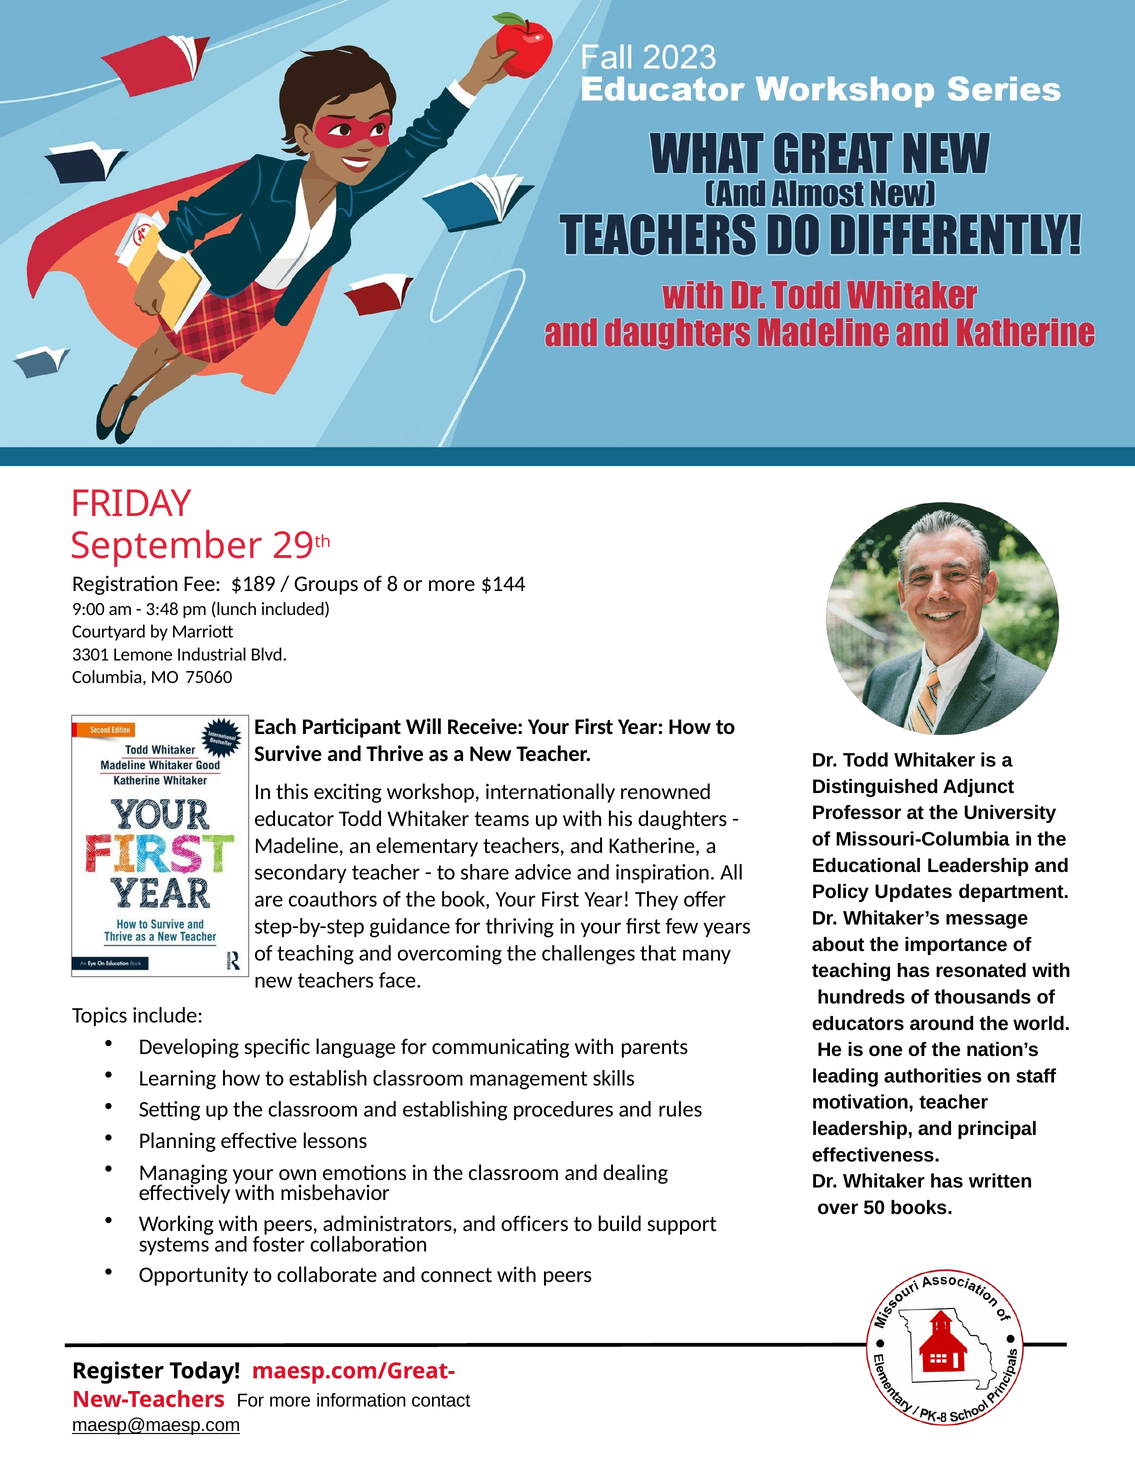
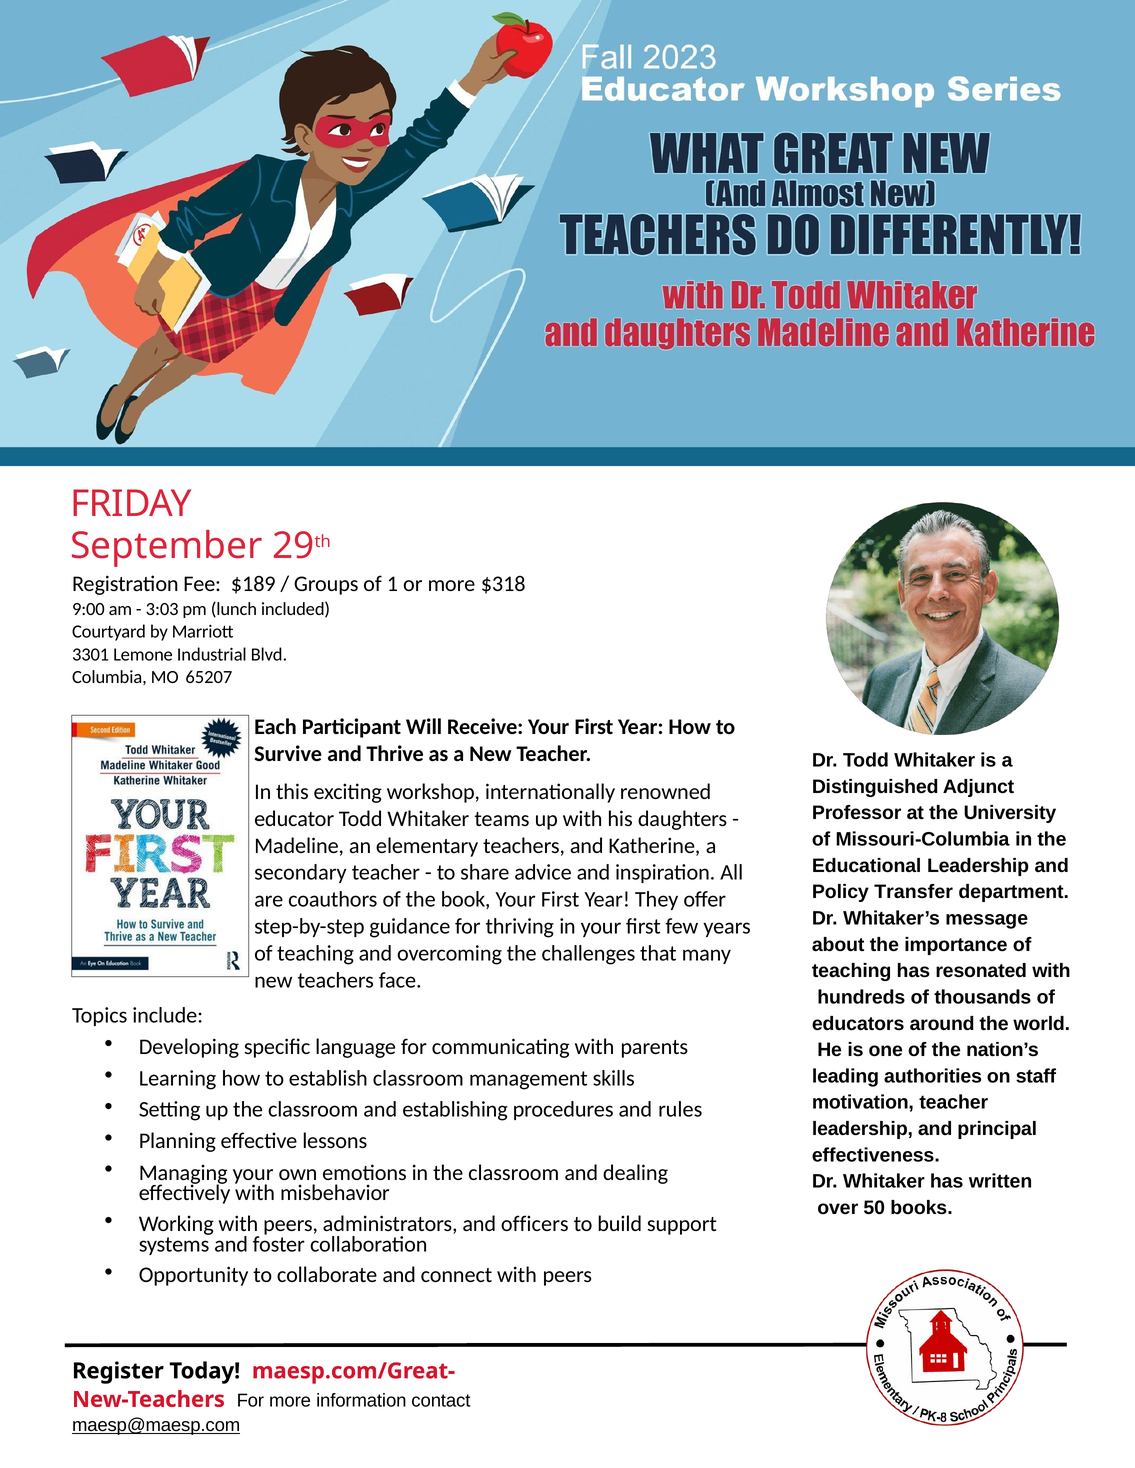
8: 8 -> 1 (392, 584)
$144: $144 -> $318 (503, 584)
3:48: 3:48 -> 3:03 (162, 610)
75060: 75060 -> 65207 (209, 677)
Updates: Updates -> Transfer (914, 892)
